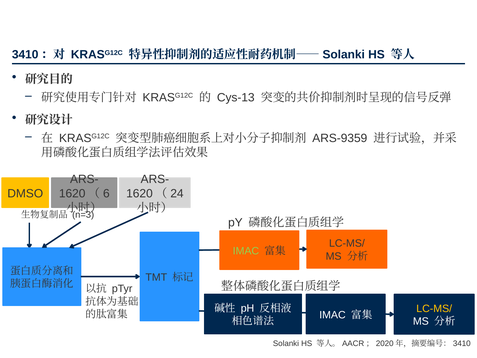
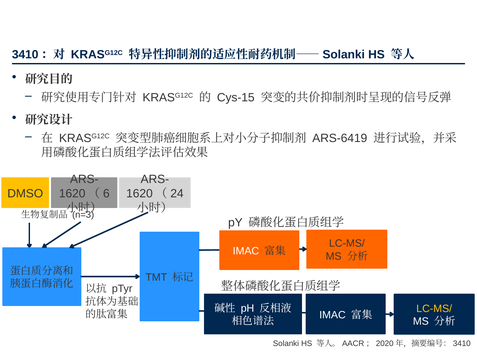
Cys-13: Cys-13 -> Cys-15 (236, 98)
ARS-9359: ARS-9359 -> ARS-6419 (340, 138)
IMAC colour: light green -> white (246, 251)
